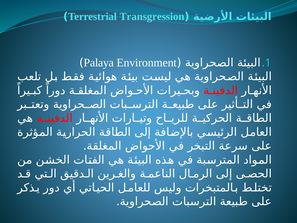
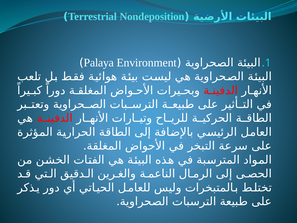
Transgression: Transgression -> Nondeposition (152, 16)
